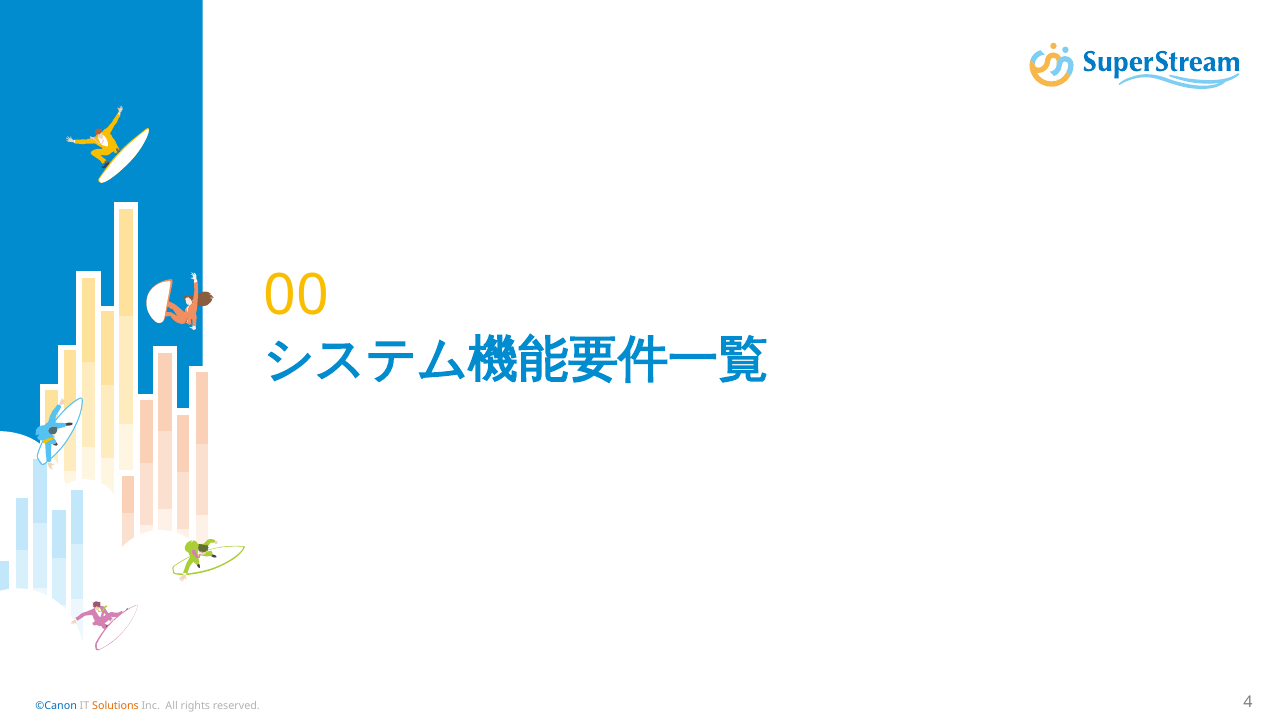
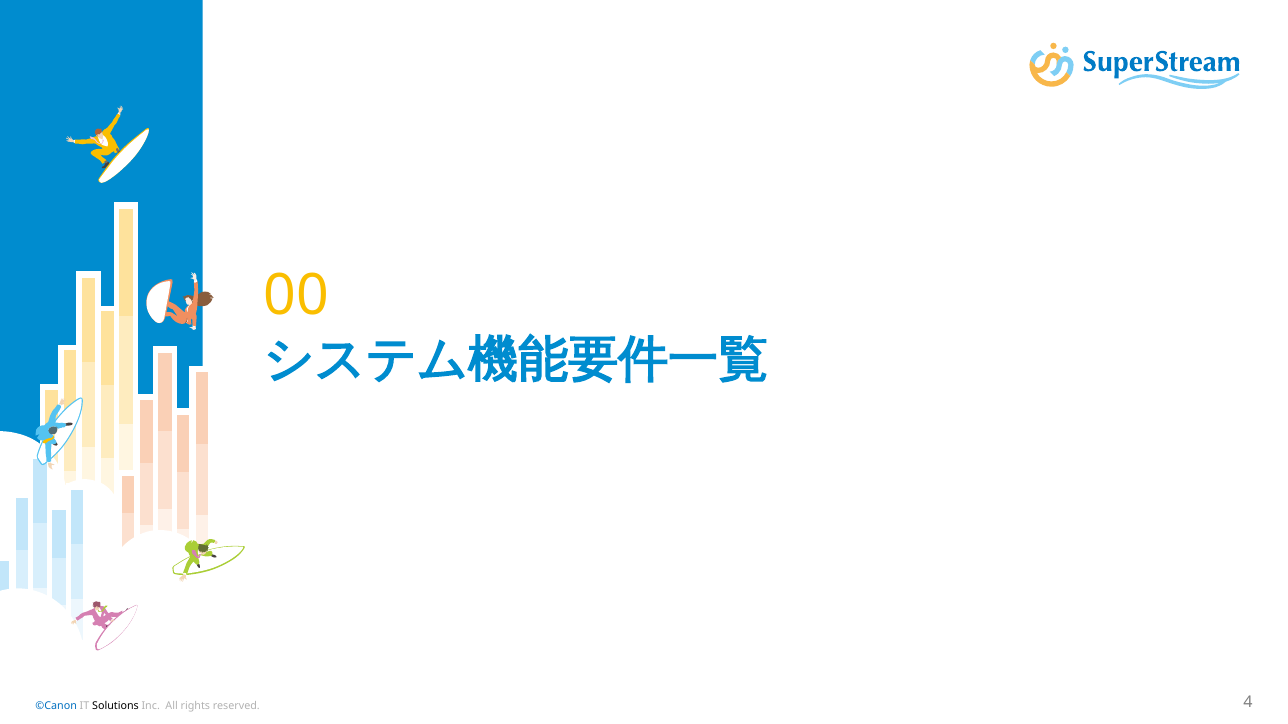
Solutions colour: orange -> black (116, 706)
